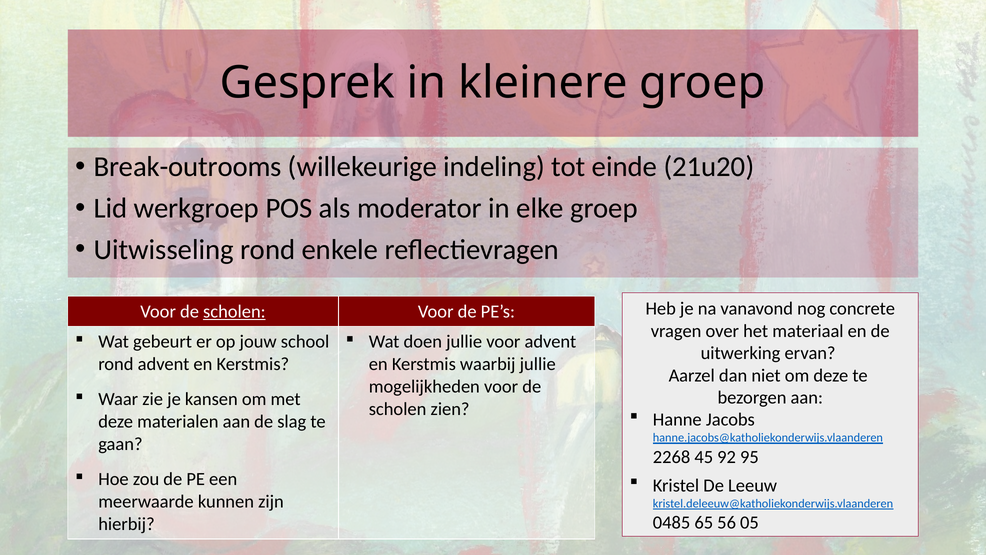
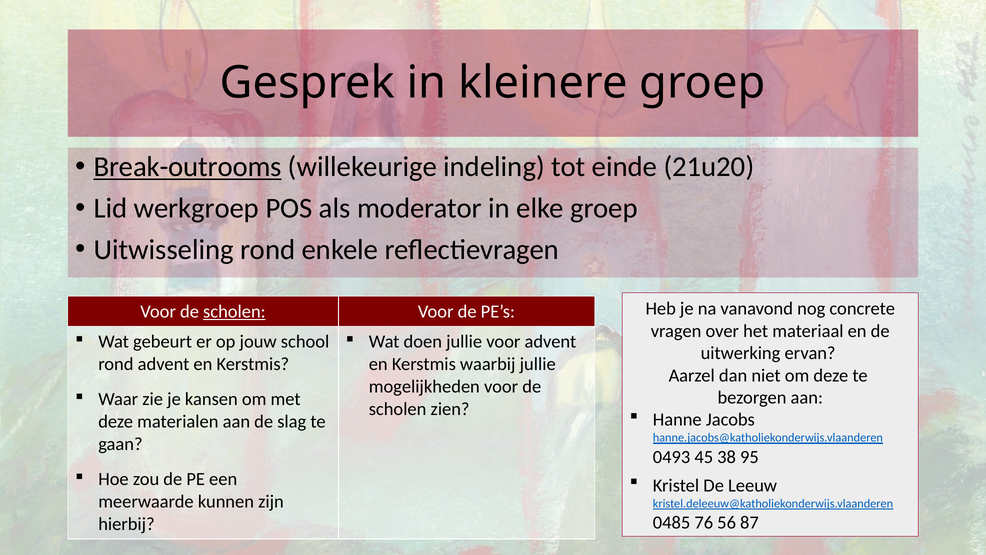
Break-outrooms underline: none -> present (188, 167)
2268: 2268 -> 0493 (672, 457)
92: 92 -> 38 (727, 457)
65: 65 -> 76 (704, 522)
05: 05 -> 87 (749, 522)
